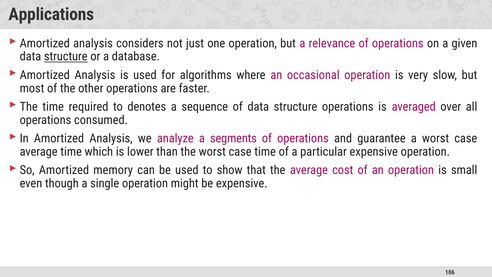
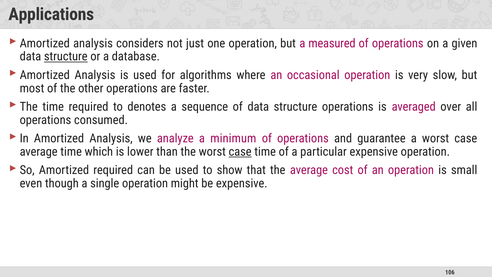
relevance: relevance -> measured (332, 43)
segments: segments -> minimum (233, 138)
case underline: none -> present (240, 152)
Amortized memory: memory -> required (113, 170)
